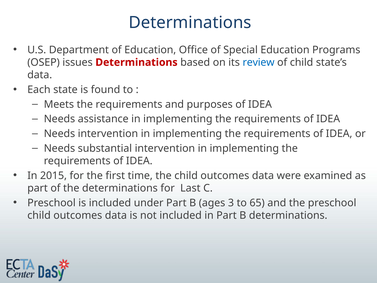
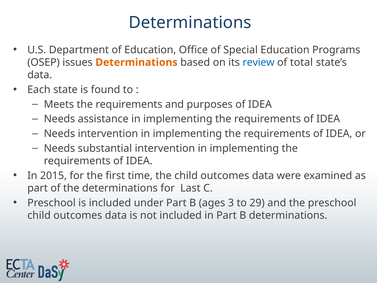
Determinations colour: red -> orange (136, 62)
of child: child -> total (301, 62)
65: 65 -> 29 (257, 203)
